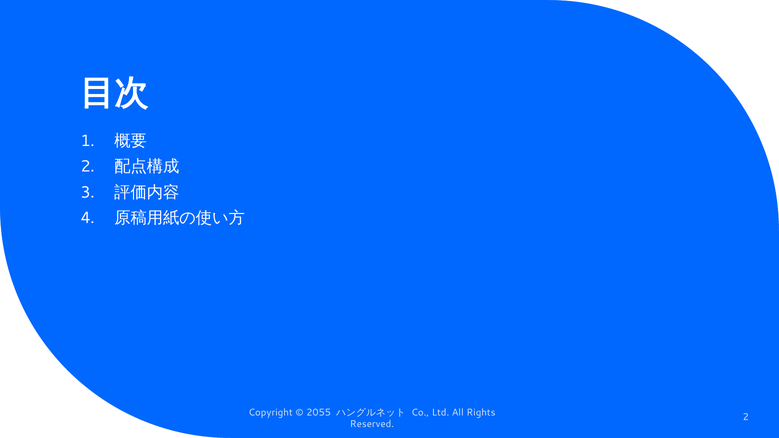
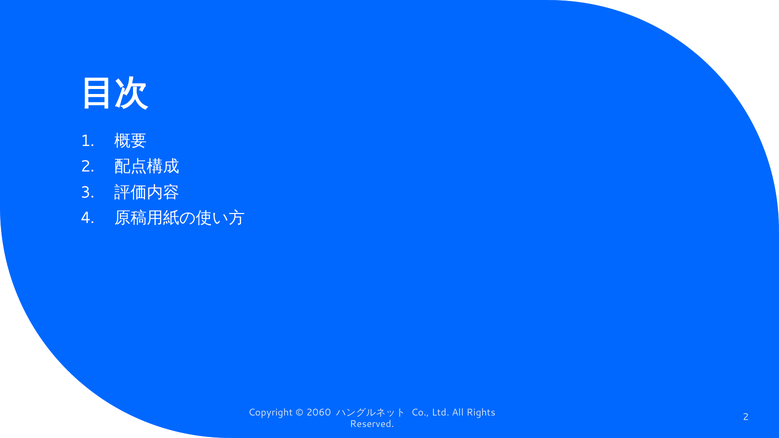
2055: 2055 -> 2060 (319, 413)
